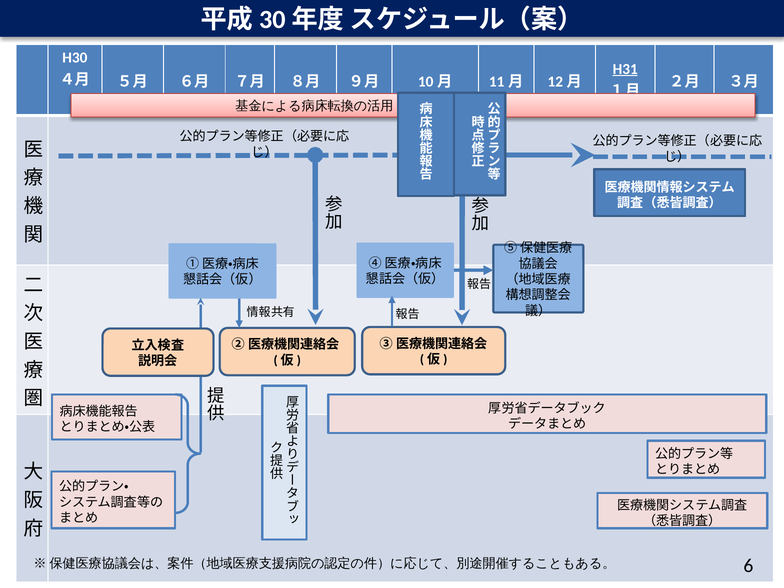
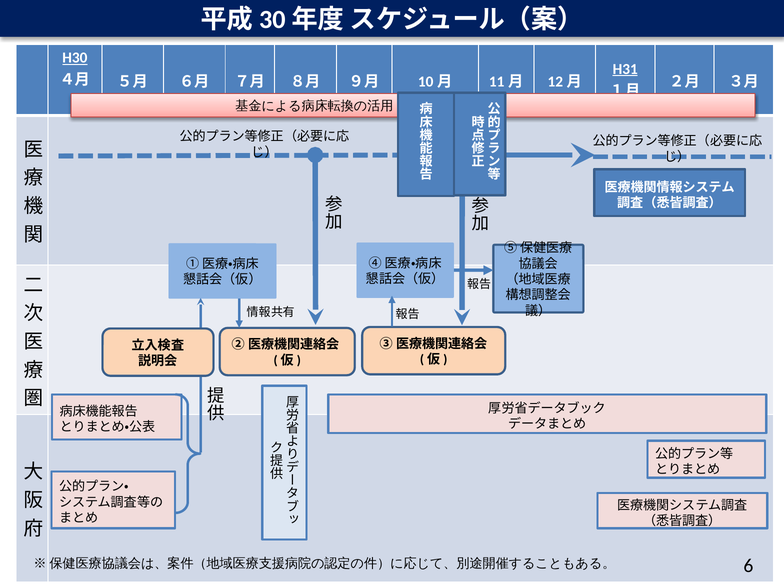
H30 underline: none -> present (75, 58)
